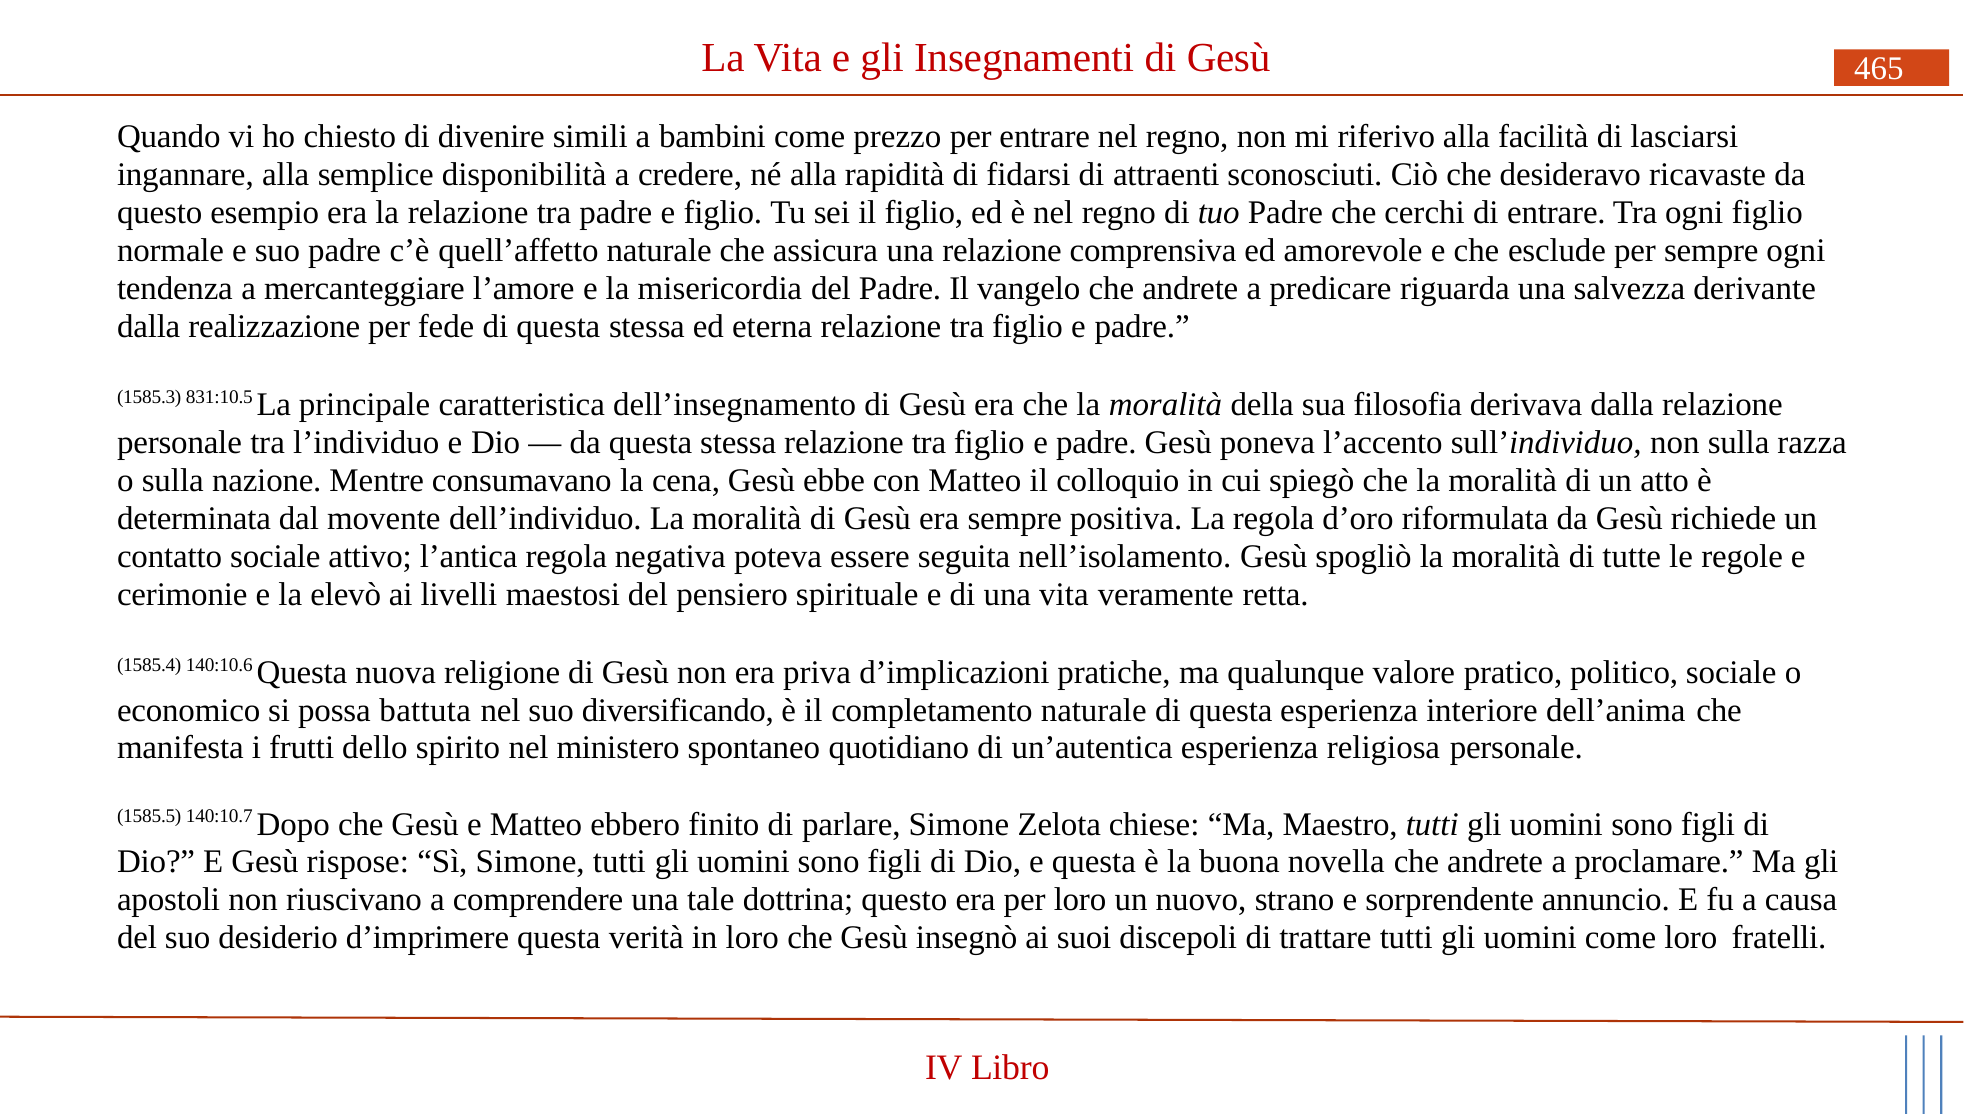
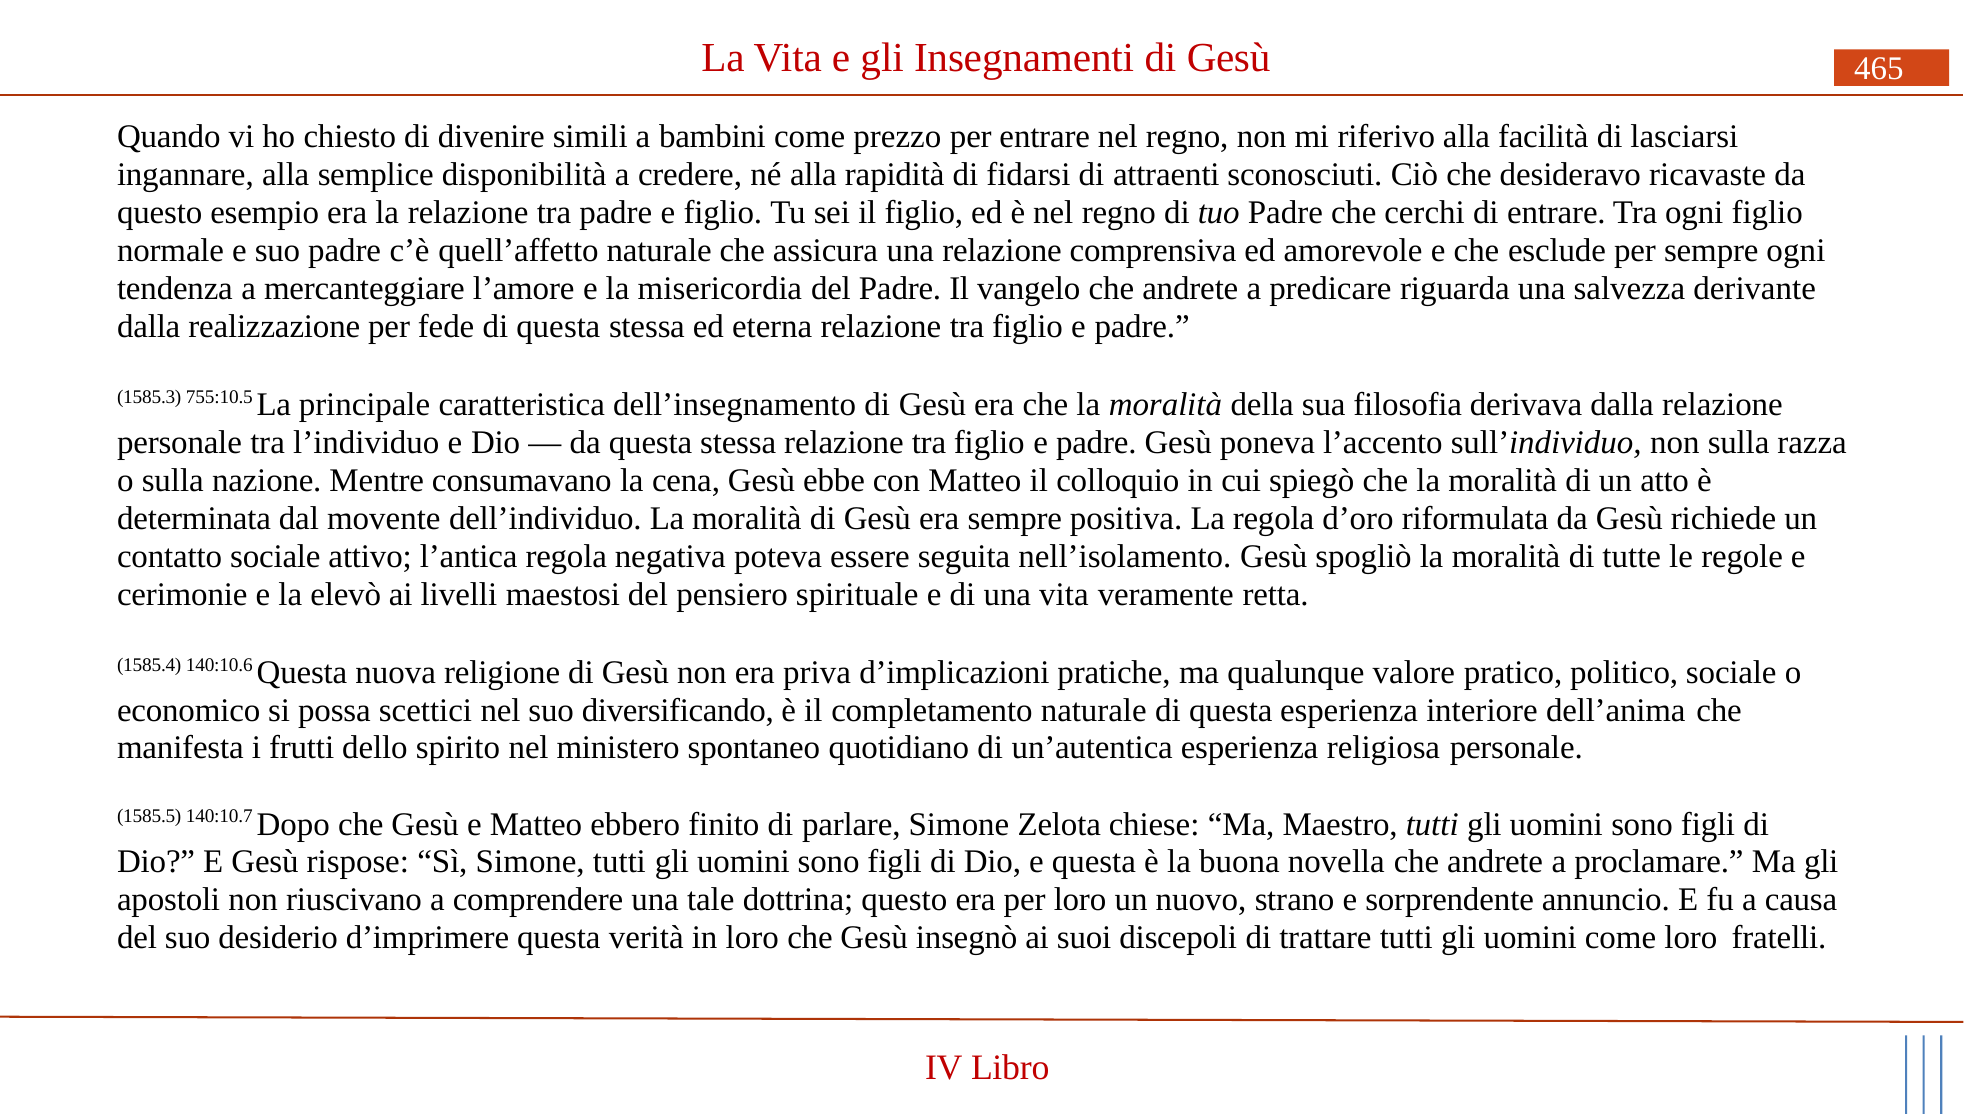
831:10.5: 831:10.5 -> 755:10.5 (219, 397)
battuta: battuta -> scettici (425, 711)
